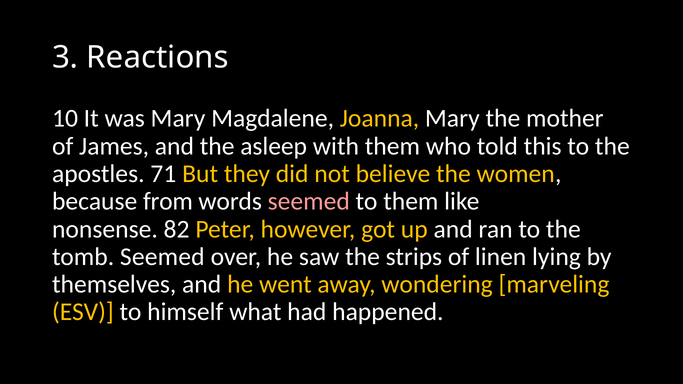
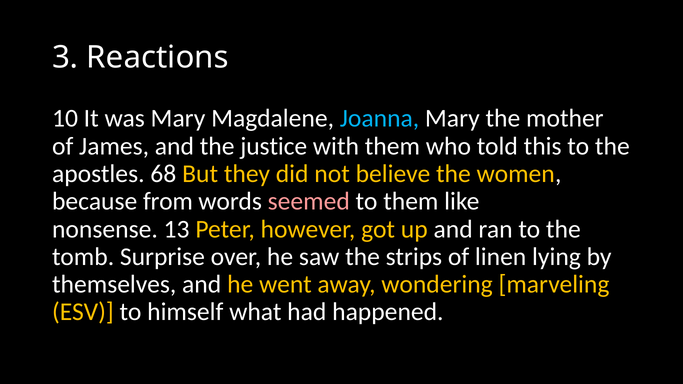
Joanna colour: yellow -> light blue (380, 119)
asleep: asleep -> justice (274, 146)
71: 71 -> 68 (163, 174)
82: 82 -> 13 (177, 229)
tomb Seemed: Seemed -> Surprise (162, 257)
